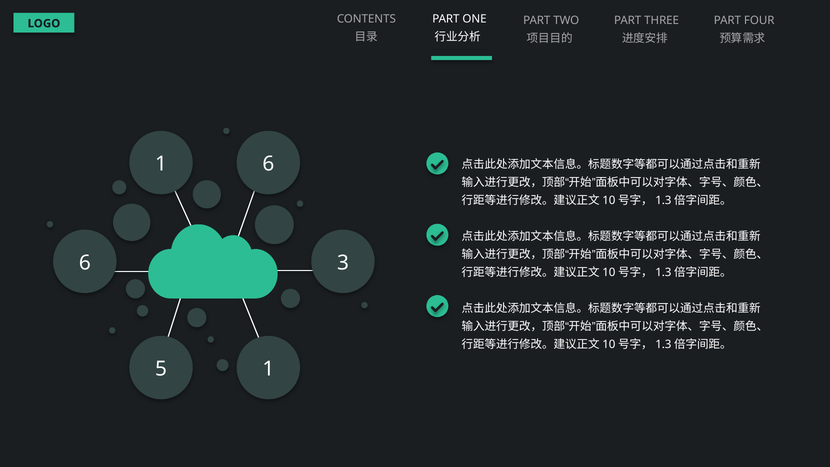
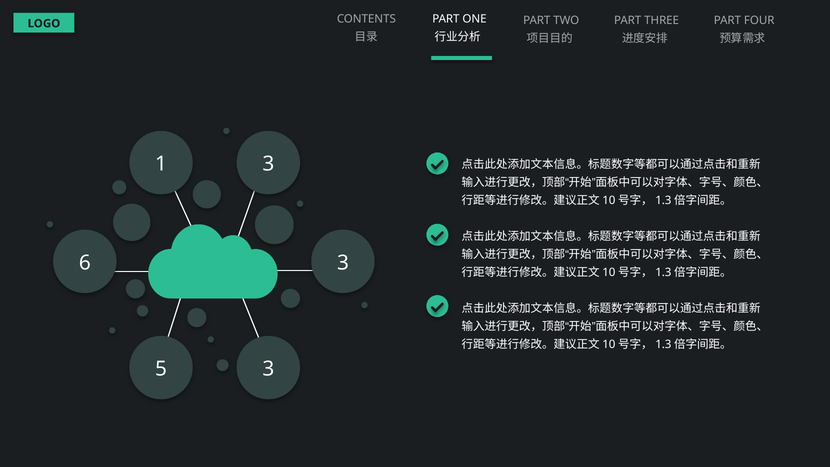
1 6: 6 -> 3 (268, 164)
5 1: 1 -> 3 (268, 369)
